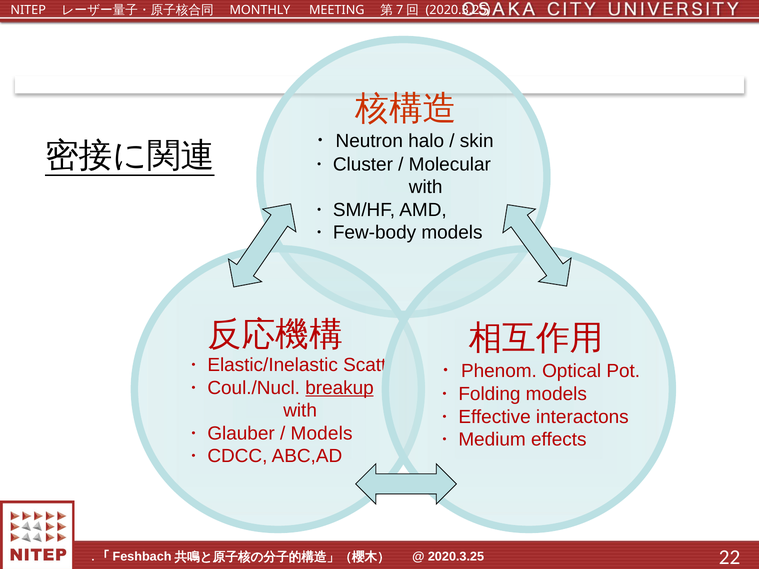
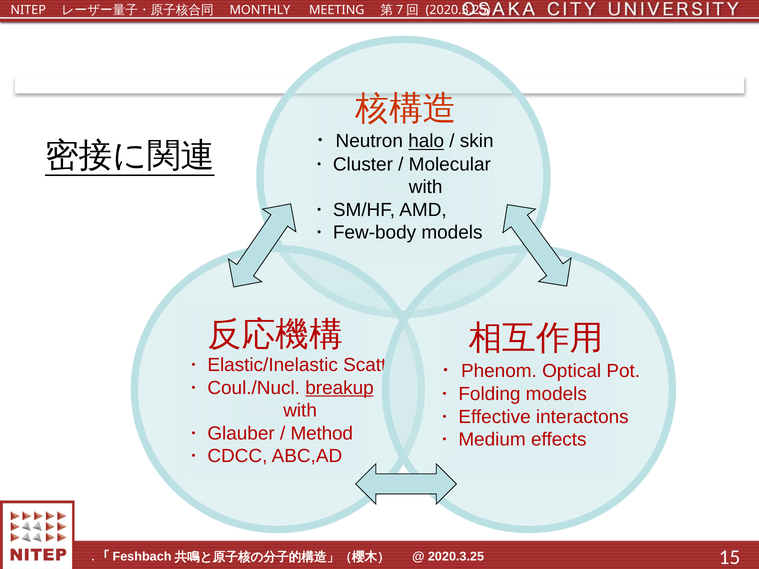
halo underline: none -> present (426, 141)
Models: Models -> Method (322, 434)
22: 22 -> 15 (730, 558)
